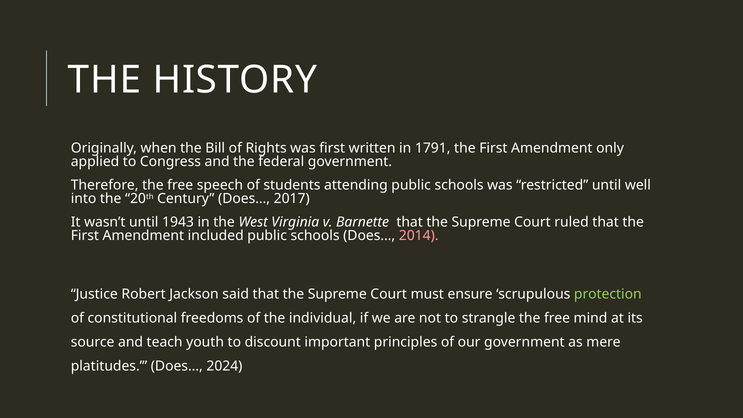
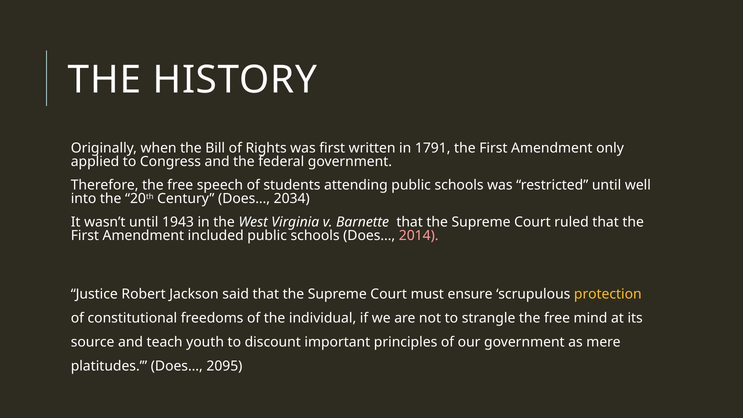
2017: 2017 -> 2034 (292, 199)
protection colour: light green -> yellow (608, 294)
2024: 2024 -> 2095 (224, 366)
